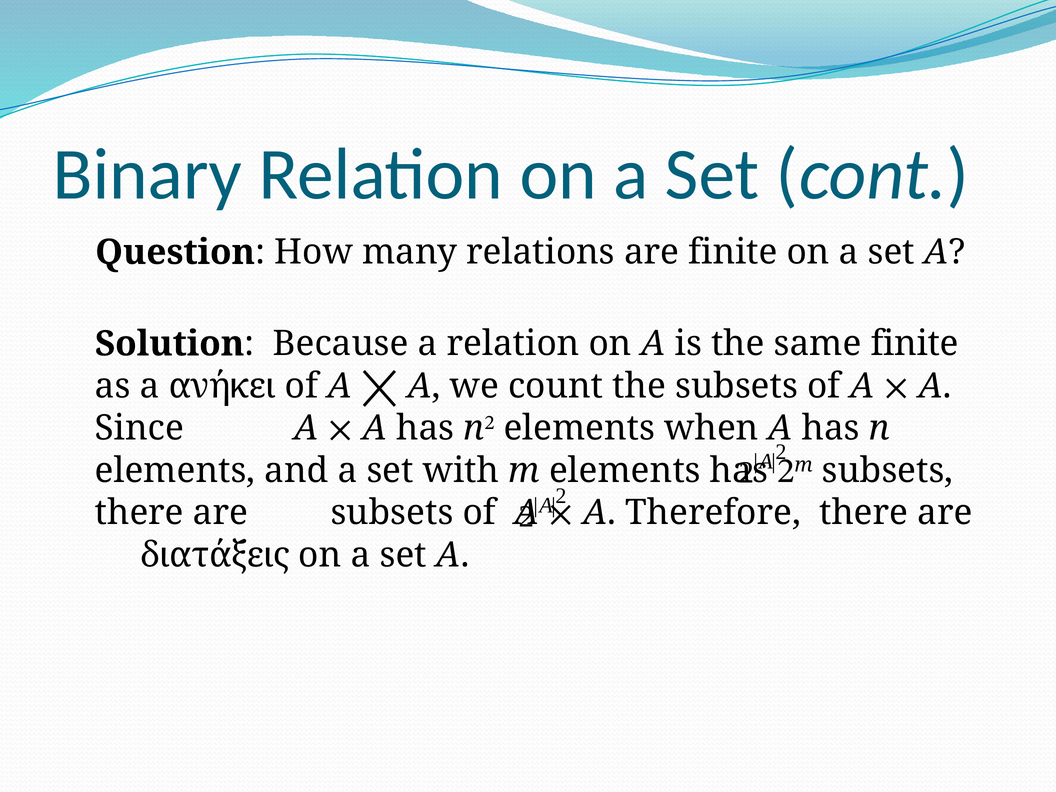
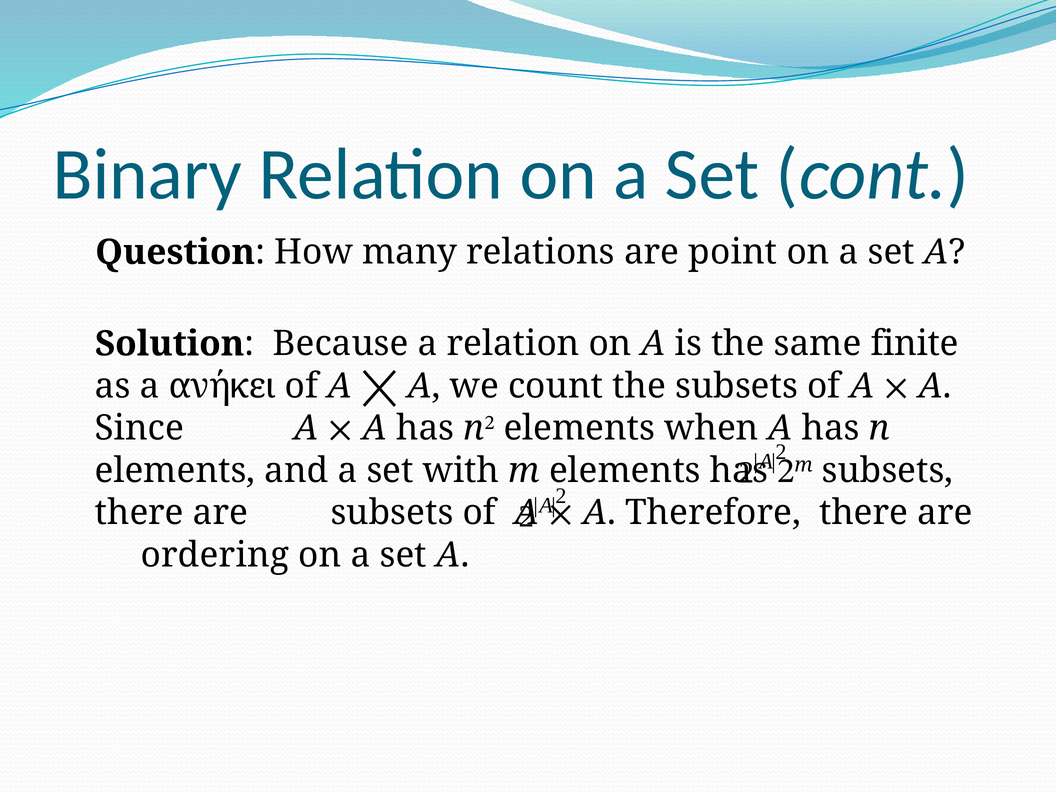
are finite: finite -> point (733, 252)
διατάξεις: διατάξεις -> ordering (215, 555)
